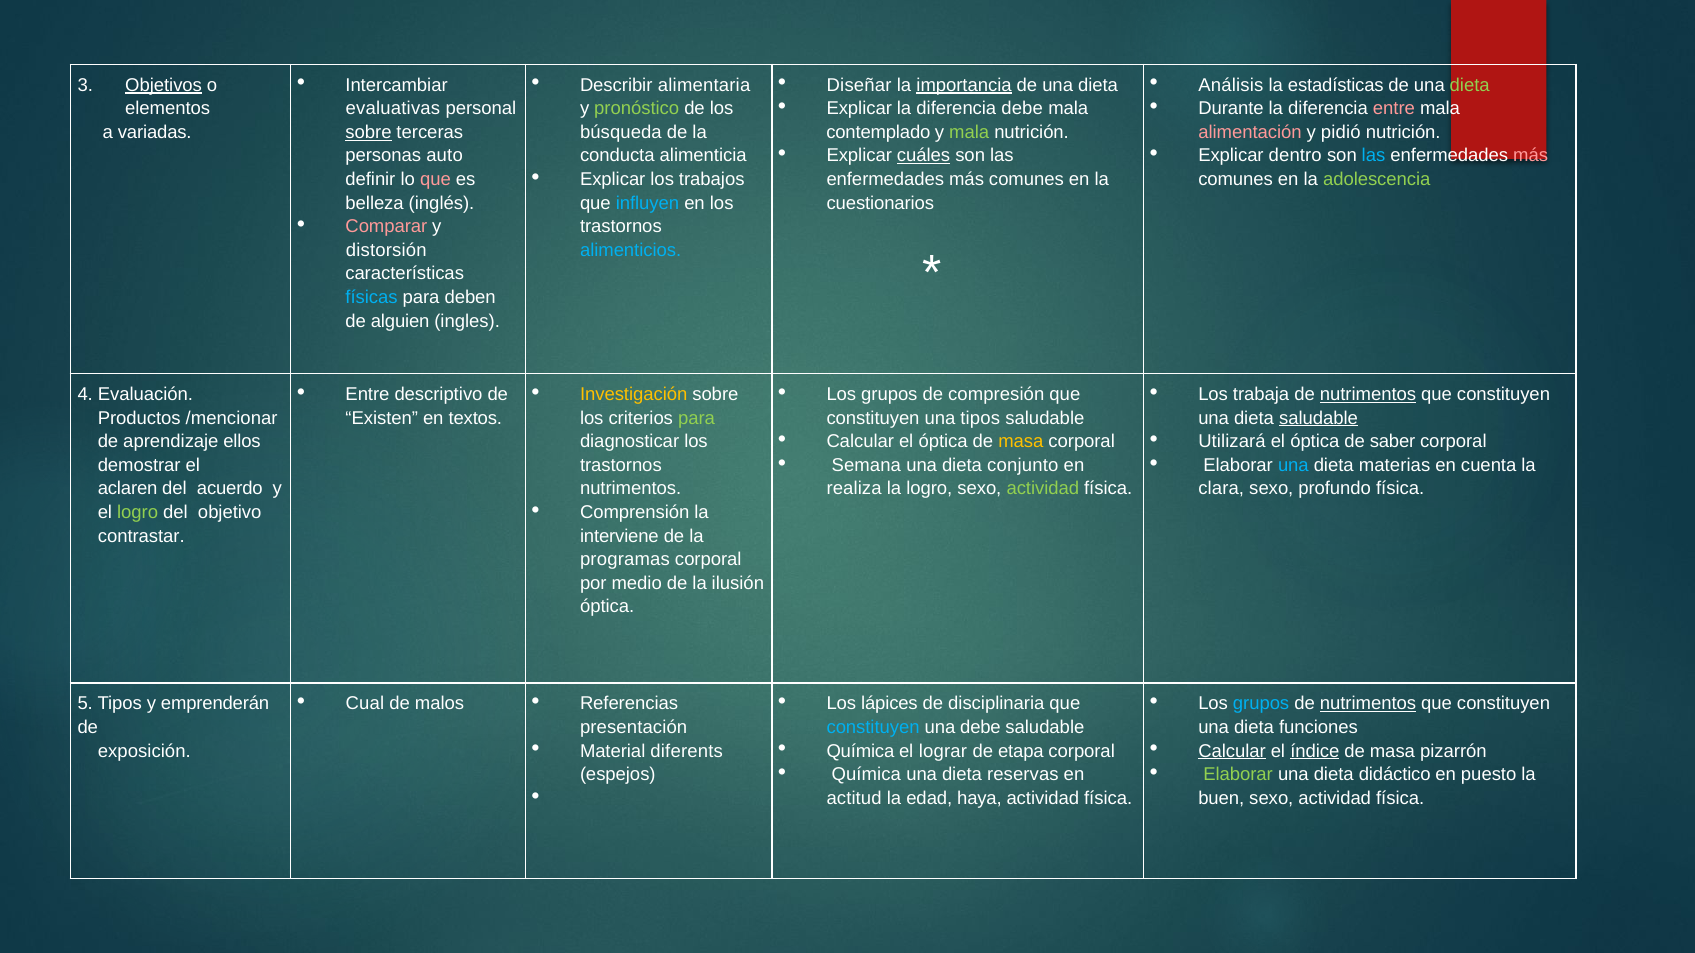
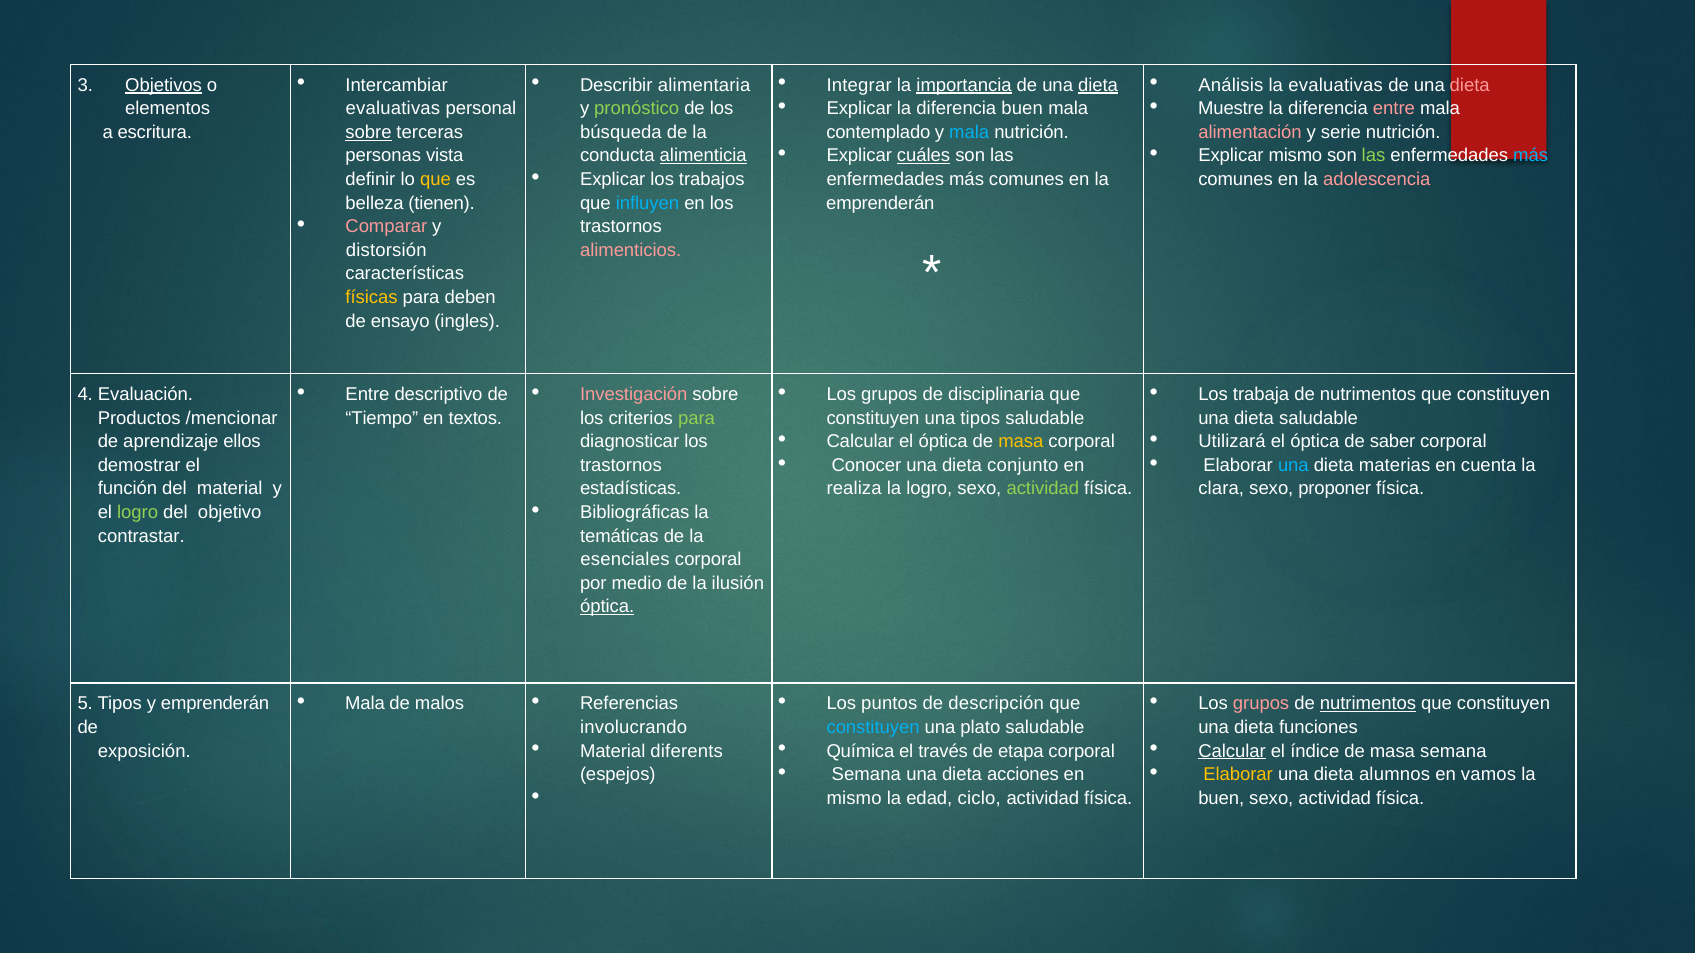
Diseñar: Diseñar -> Integrar (859, 85)
dieta underline: none -> present (1098, 85)
la estadísticas: estadísticas -> evaluativas (1336, 85)
dieta colour: light green -> pink (1470, 85)
diferencia debe: debe -> buen (1022, 109)
Durante: Durante -> Muestre (1231, 109)
variadas: variadas -> escritura (155, 132)
mala colour: light green -> light blue (969, 132)
pidió: pidió -> serie (1341, 132)
Explicar dentro: dentro -> mismo (1295, 156)
las colour: light blue -> light green (1374, 156)
más colour: pink -> light blue (1531, 156)
auto: auto -> vista (445, 156)
alimenticia underline: none -> present (703, 156)
que colour: pink -> yellow (435, 180)
adolescencia colour: light green -> pink (1377, 180)
inglés: inglés -> tienen (442, 203)
cuestionarios: cuestionarios -> emprenderán (880, 203)
alimenticios colour: light blue -> pink (631, 250)
físicas colour: light blue -> yellow (372, 298)
alguien: alguien -> ensayo (400, 321)
Investigación colour: yellow -> pink (634, 395)
compresión: compresión -> disciplinaria (996, 395)
nutrimentos underline: present -> none (1368, 395)
Existen: Existen -> Tiempo (382, 418)
saludable underline: present -> none (1319, 418)
Semana: Semana -> Conocer (866, 465)
aclaren: aclaren -> función (128, 489)
del acuerdo: acuerdo -> material (230, 489)
nutrimentos: nutrimentos -> estadísticas (631, 489)
profundo: profundo -> proponer (1335, 489)
Comprensión: Comprensión -> Bibliográficas (635, 513)
interviene: interviene -> temáticas (619, 536)
programas: programas -> esenciales (625, 560)
óptica underline: none -> present (607, 607)
Cual: Cual -> Mala (365, 704)
lápices: lápices -> puntos (889, 704)
disciplinaria: disciplinaria -> descripción (996, 704)
grupos colour: light blue -> pink (1261, 704)
presentación: presentación -> involucrando (634, 728)
una debe: debe -> plato (980, 728)
lograr: lograr -> través (943, 751)
índice underline: present -> none (1315, 751)
masa pizarrón: pizarrón -> semana (1453, 751)
Química: Química -> Semana (866, 775)
reservas: reservas -> acciones (1023, 775)
Elaborar colour: light green -> yellow (1238, 775)
didáctico: didáctico -> alumnos (1395, 775)
puesto: puesto -> vamos (1489, 775)
actitud: actitud -> mismo (854, 799)
haya: haya -> ciclo (979, 799)
